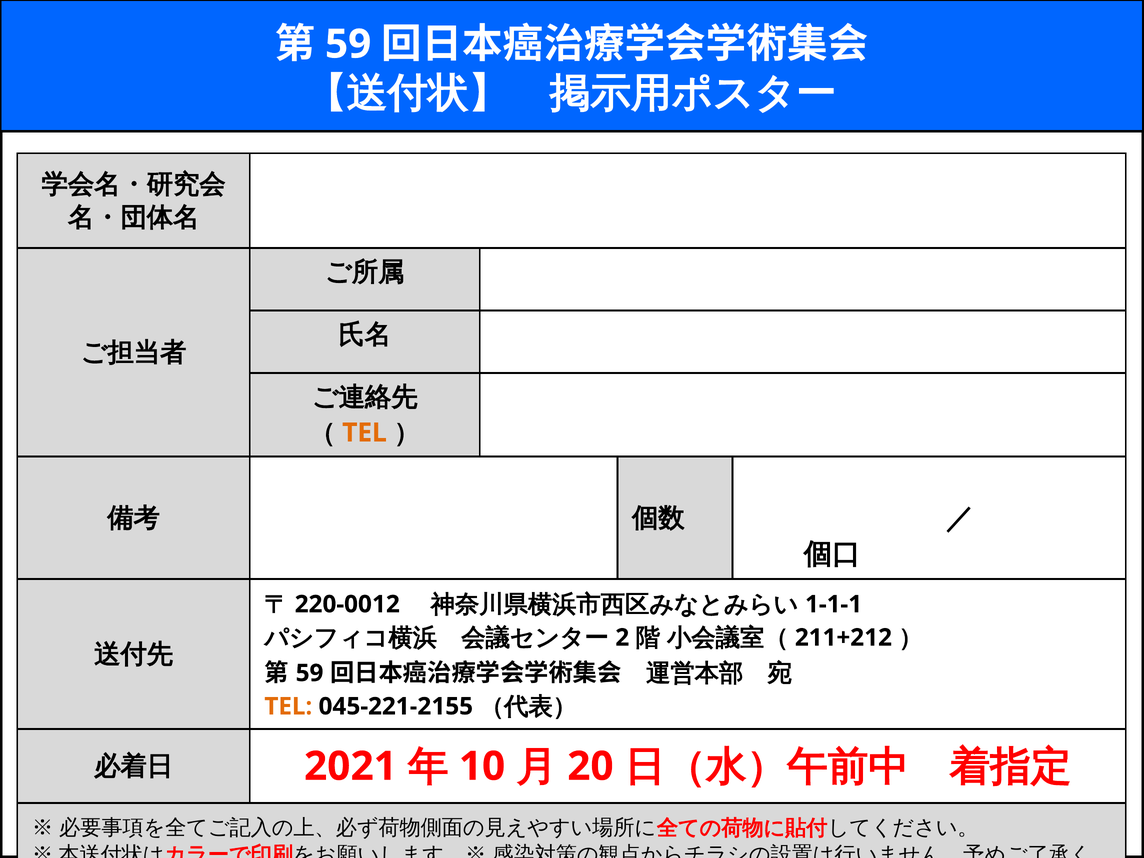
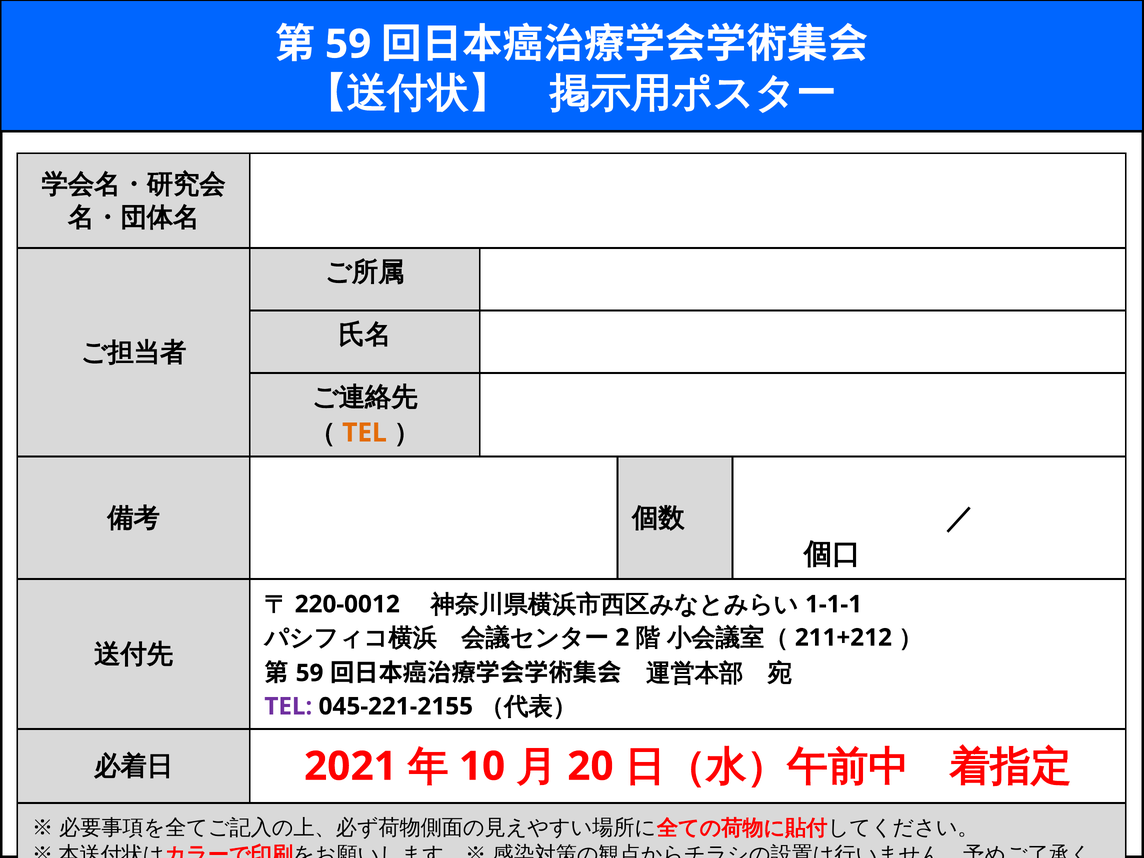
TEL colour: orange -> purple (288, 706)
